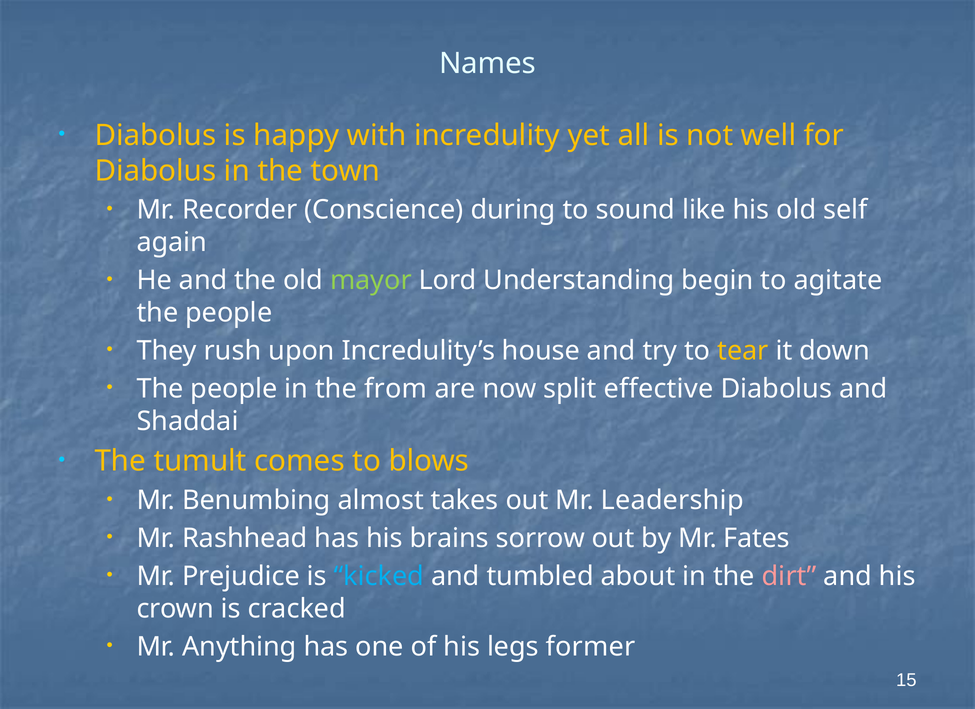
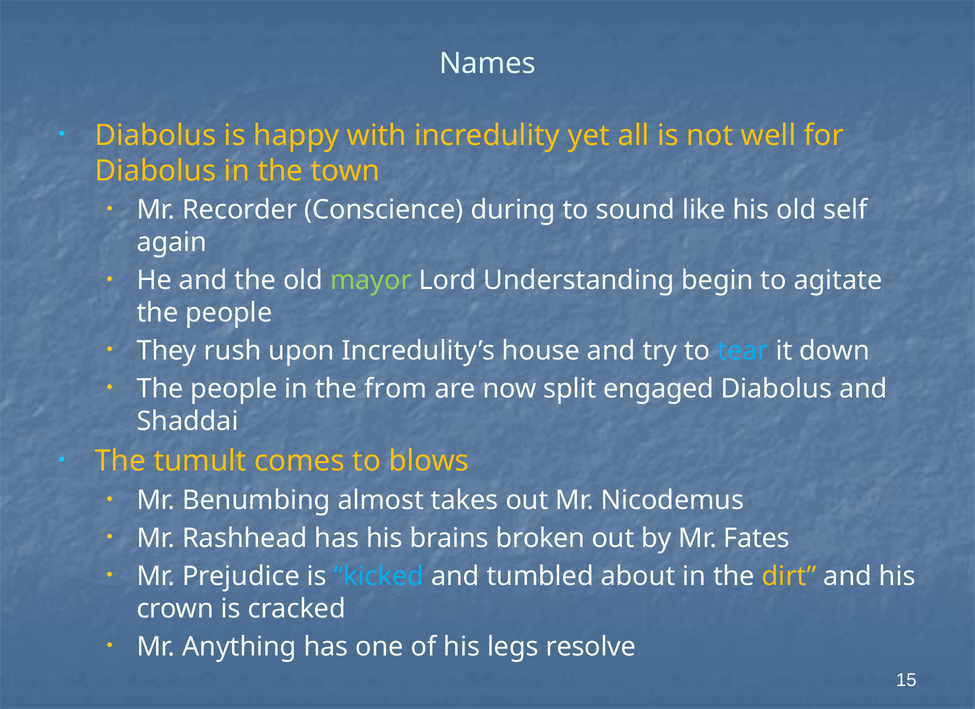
tear colour: yellow -> light blue (743, 351)
effective: effective -> engaged (659, 389)
Leadership: Leadership -> Nicodemus (672, 500)
sorrow: sorrow -> broken (540, 538)
dirt colour: pink -> yellow (789, 576)
former: former -> resolve (591, 647)
